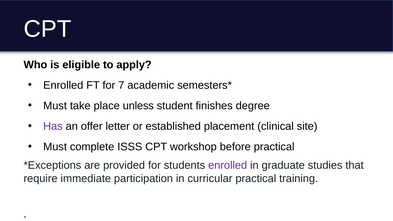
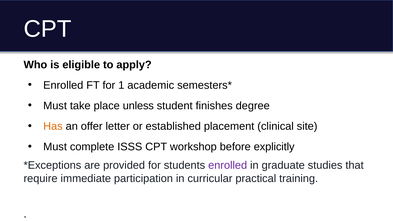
7: 7 -> 1 (121, 85)
Has colour: purple -> orange (53, 126)
before practical: practical -> explicitly (274, 147)
